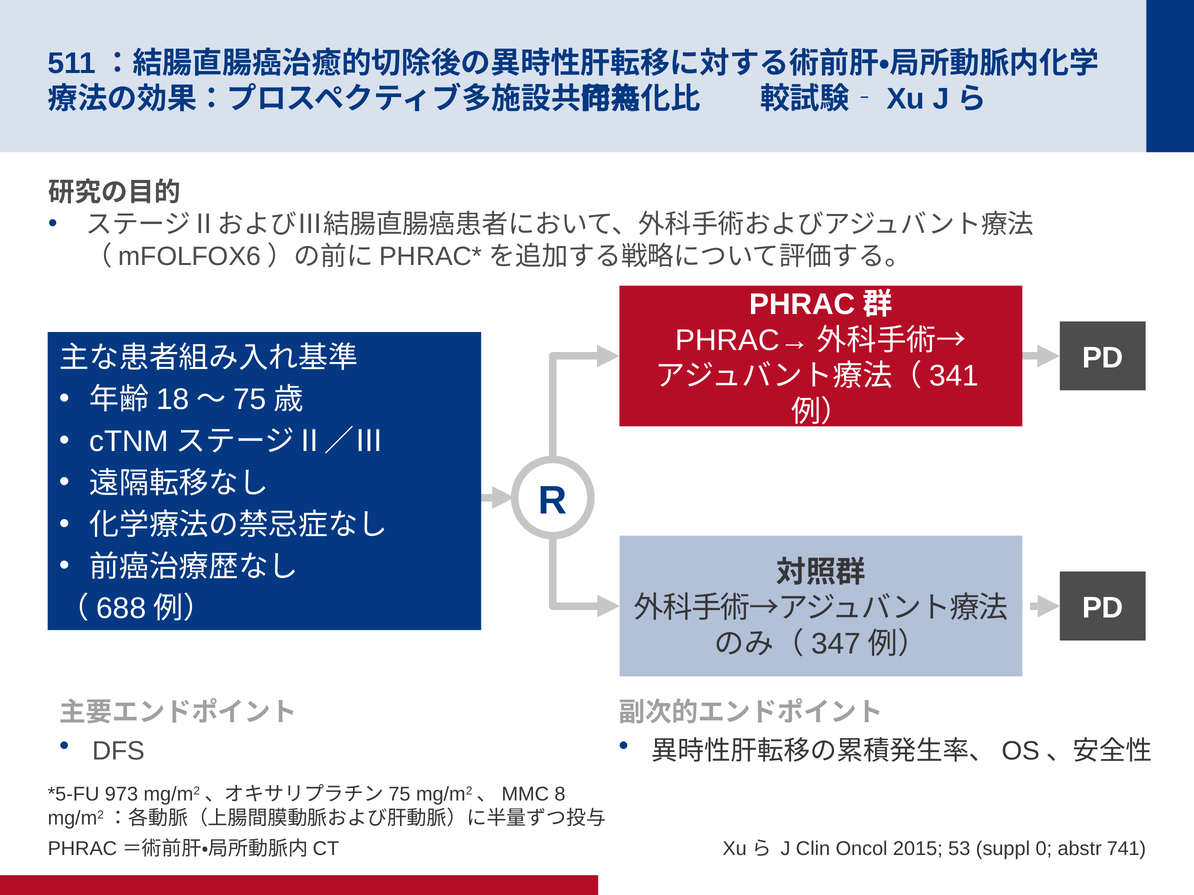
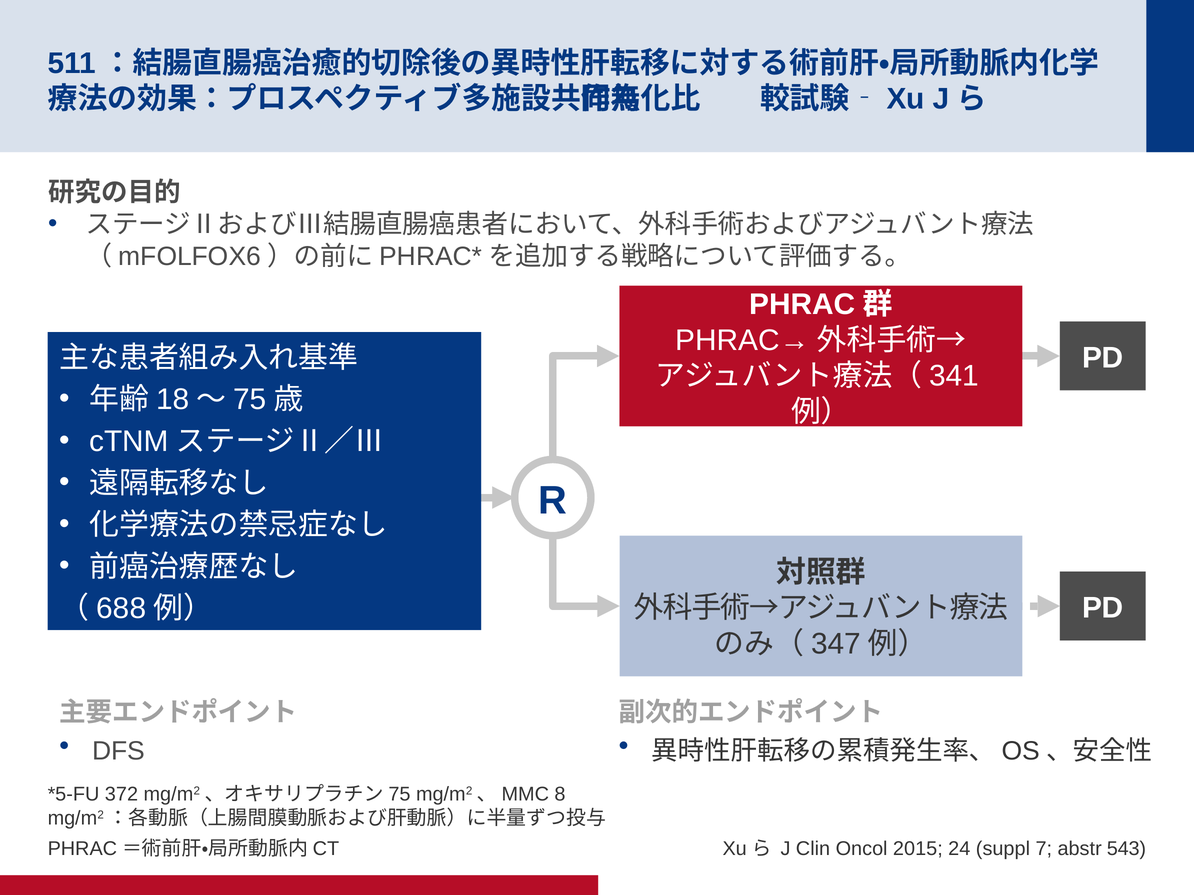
973: 973 -> 372 (121, 795)
53: 53 -> 24 (959, 849)
0: 0 -> 7 (1044, 849)
741: 741 -> 543 (1126, 849)
